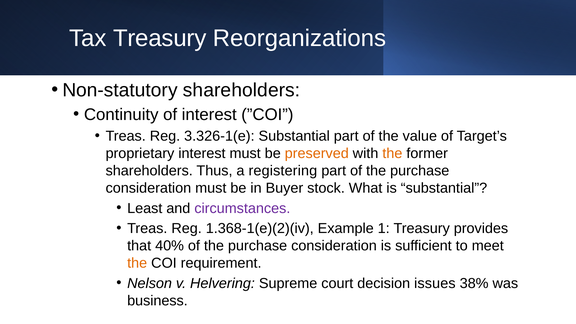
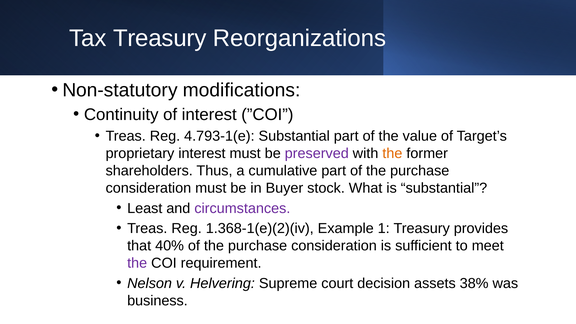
Non-statutory shareholders: shareholders -> modifications (242, 90)
3.326-1(e: 3.326-1(e -> 4.793-1(e (219, 136)
preserved colour: orange -> purple (317, 153)
registering: registering -> cumulative (283, 171)
the colour: orange -> purple (137, 263)
issues: issues -> assets (435, 283)
